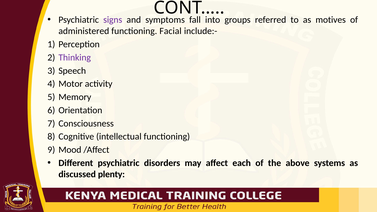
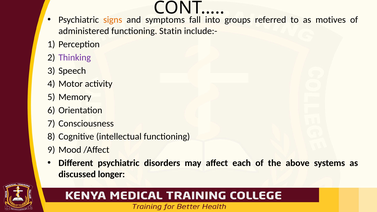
signs colour: purple -> orange (113, 20)
Facial: Facial -> Statin (171, 31)
plenty: plenty -> longer (111, 174)
